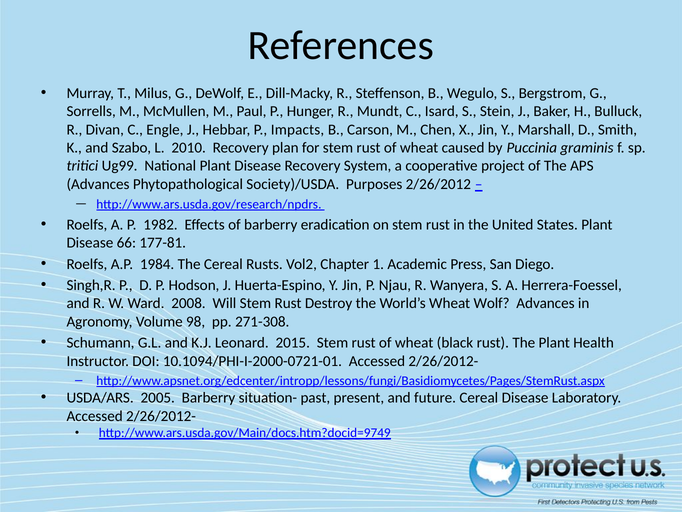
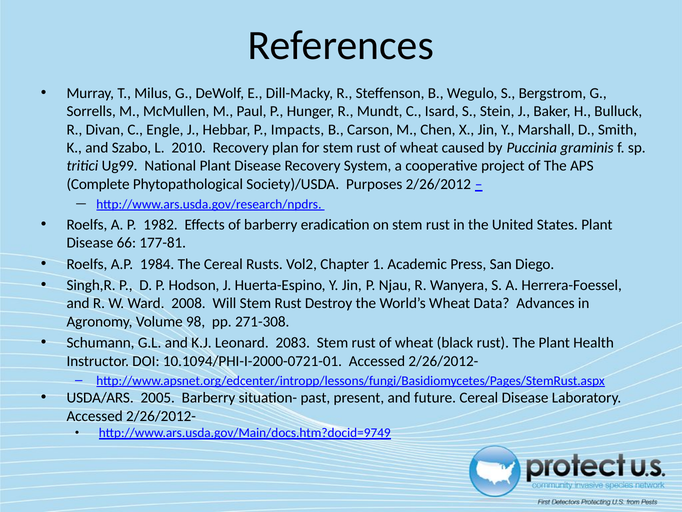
Advances: Advances -> Complete (98, 184)
Wolf: Wolf -> Data (492, 303)
2015: 2015 -> 2083 (293, 343)
